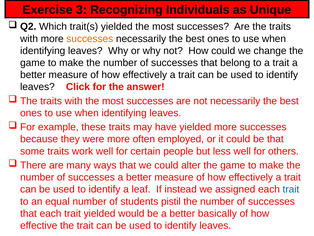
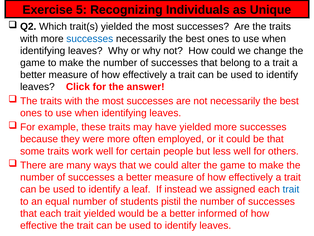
3: 3 -> 5 (81, 10)
successes colour: orange -> blue (90, 39)
basically: basically -> informed (217, 213)
